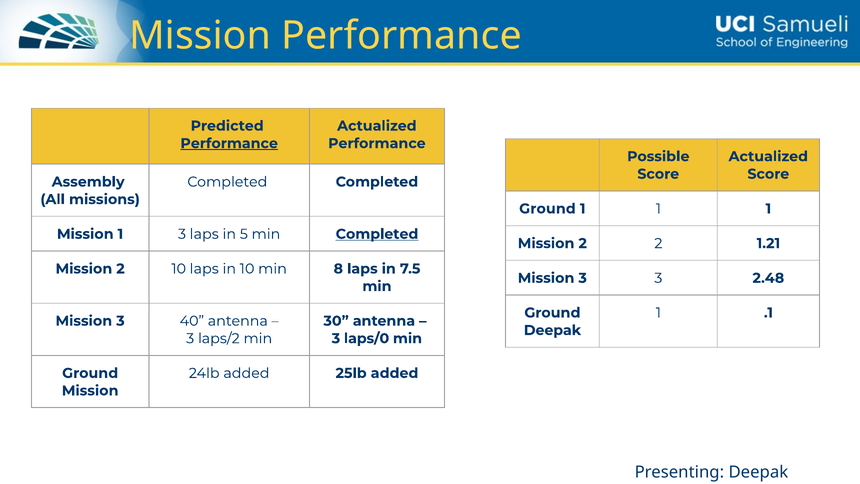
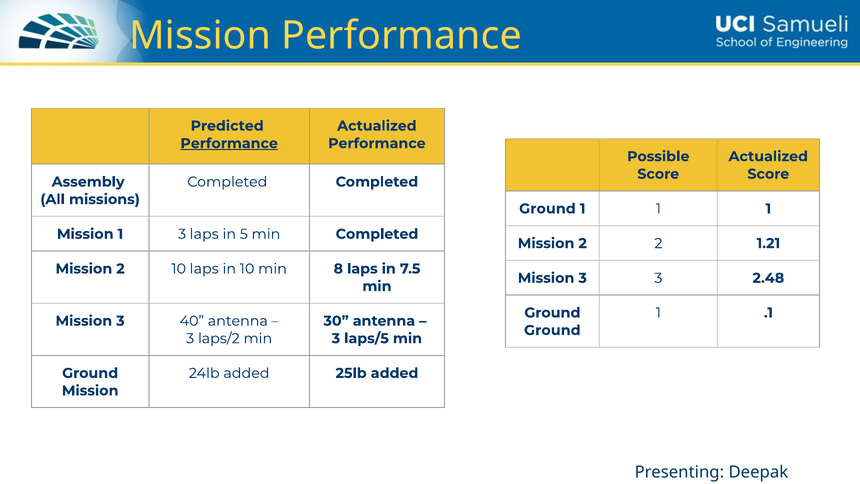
Completed underline: present -> none (377, 234)
Deepak: Deepak -> Ground (552, 330)
laps/0: laps/0 -> laps/5 (367, 338)
